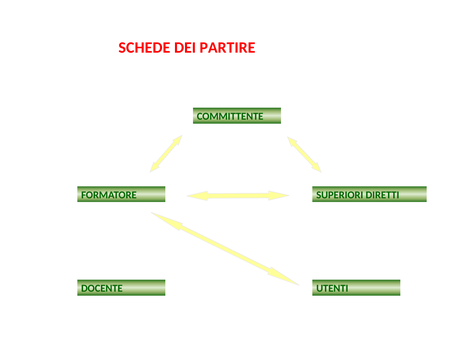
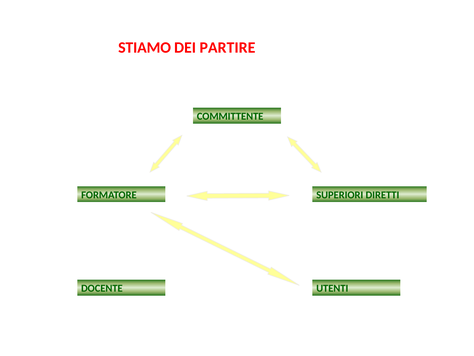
SCHEDE: SCHEDE -> STIAMO (145, 48)
